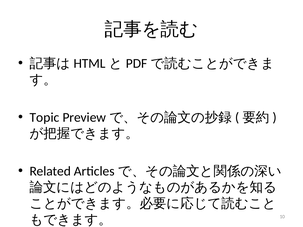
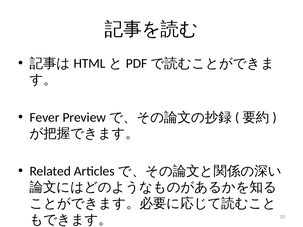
Topic: Topic -> Fever (45, 117)
